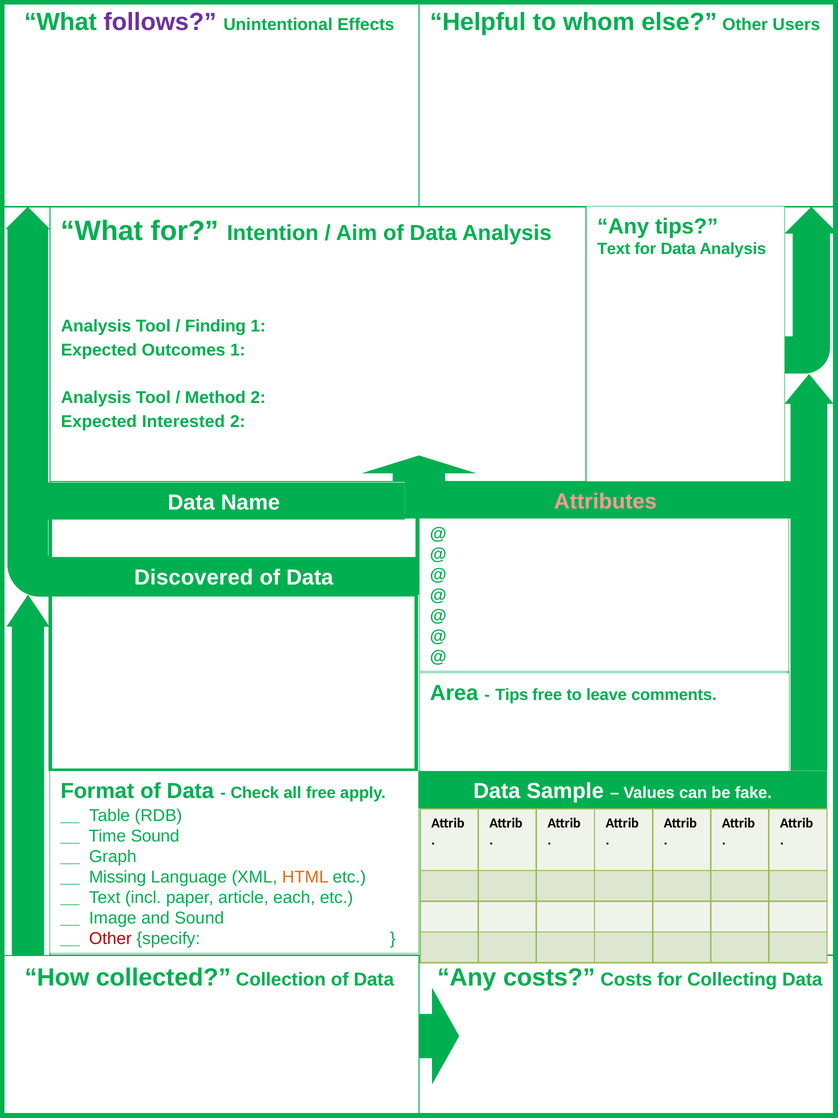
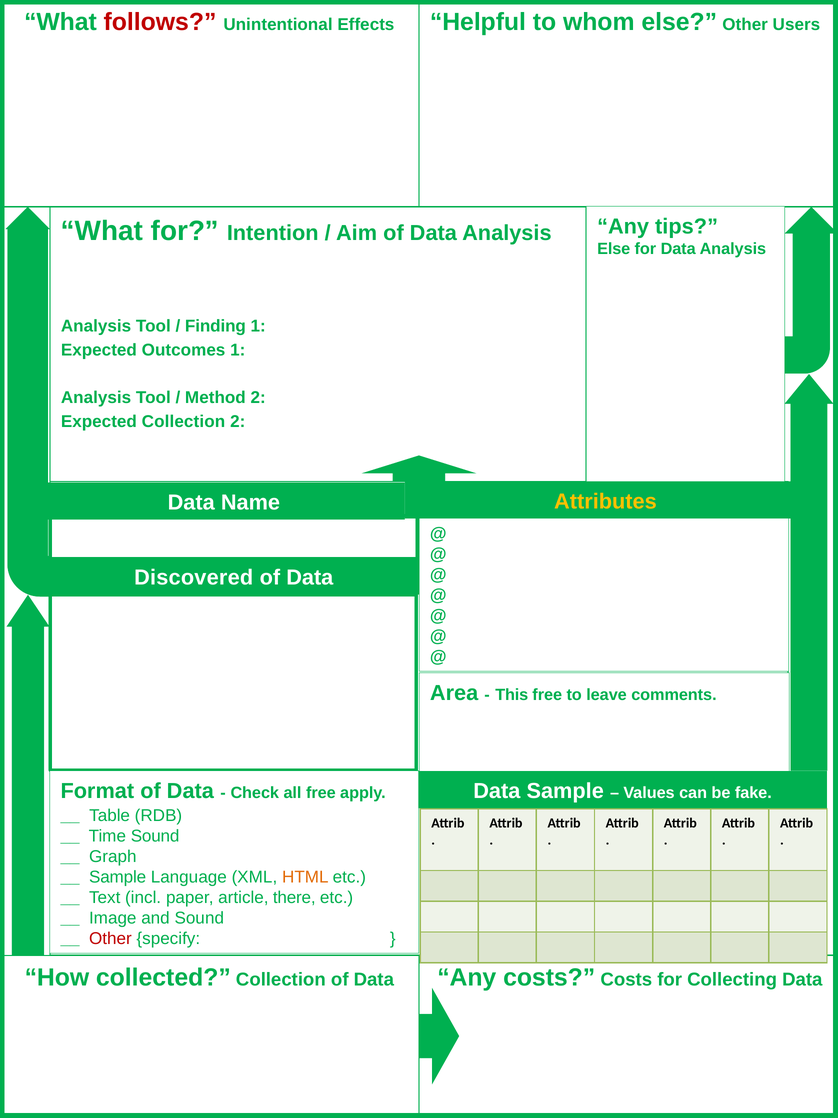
follows colour: purple -> red (160, 22)
Text: Text -> Else (614, 249)
Expected Interested: Interested -> Collection (183, 422)
Attributes colour: pink -> yellow (605, 501)
Tips: Tips -> This (512, 694)
Missing: Missing -> Sample (118, 877)
each: each -> there (294, 897)
